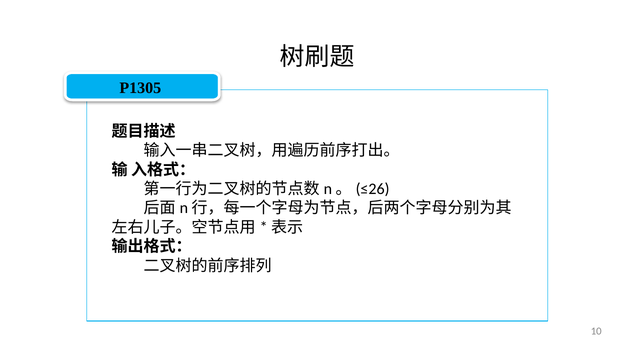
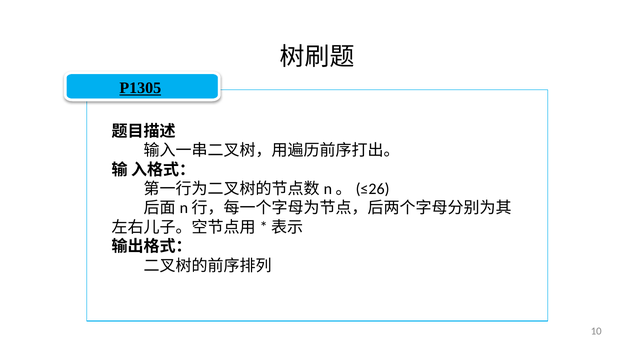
P1305 underline: none -> present (140, 88)
